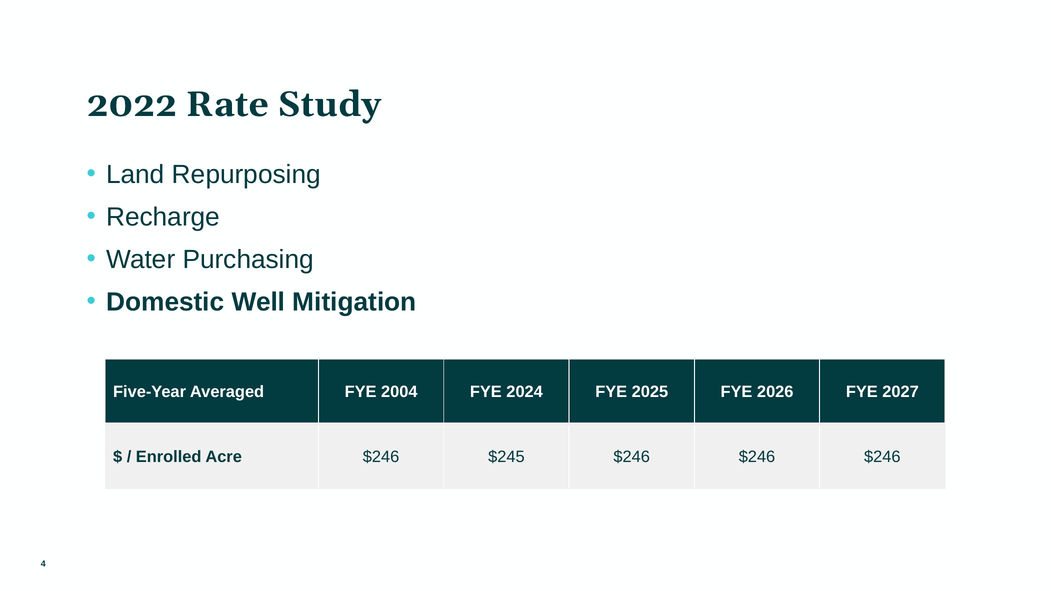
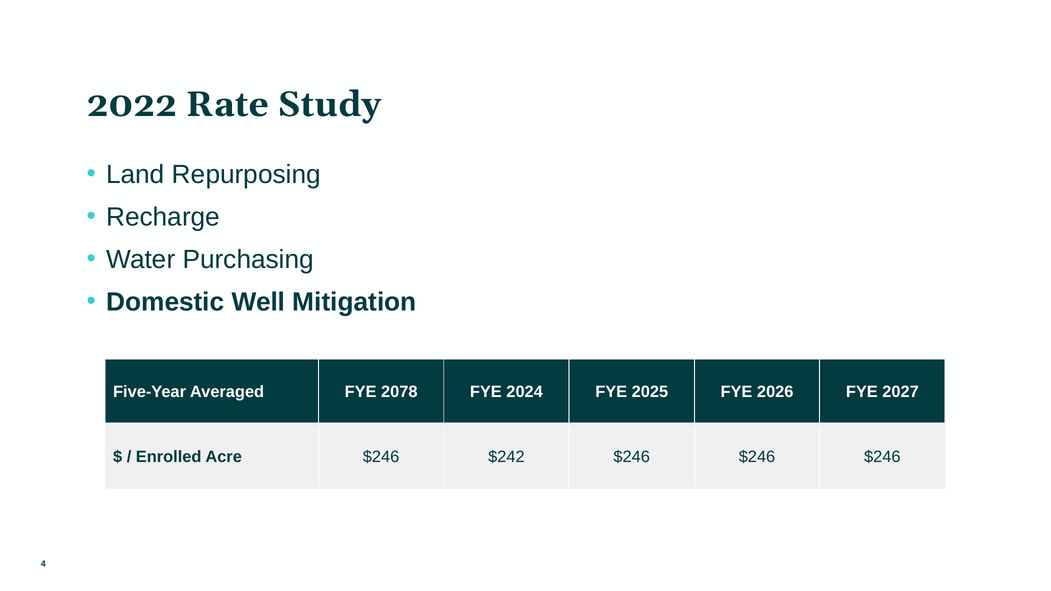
2004: 2004 -> 2078 (399, 392)
$245: $245 -> $242 (506, 457)
